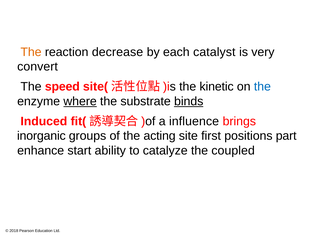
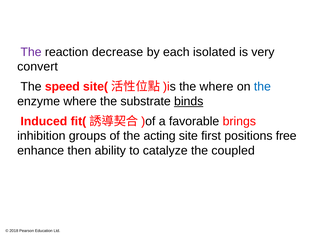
The colour: orange -> purple (31, 52)
catalyst: catalyst -> isolated (214, 52)
the kinetic: kinetic -> where (216, 87)
where underline: present -> none (80, 101)
influence: influence -> favorable (194, 121)
inorganic: inorganic -> inhibition (41, 136)
part: part -> free (286, 136)
start: start -> then (79, 151)
